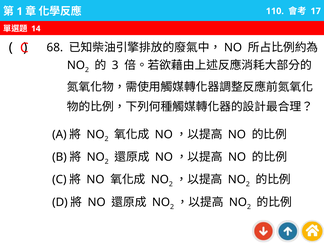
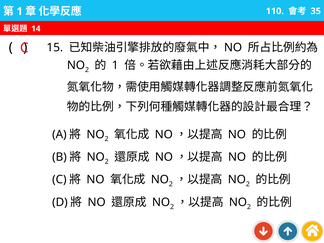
17: 17 -> 35 (316, 11)
68: 68 -> 15 (55, 47)
3: 3 -> 1 (115, 65)
